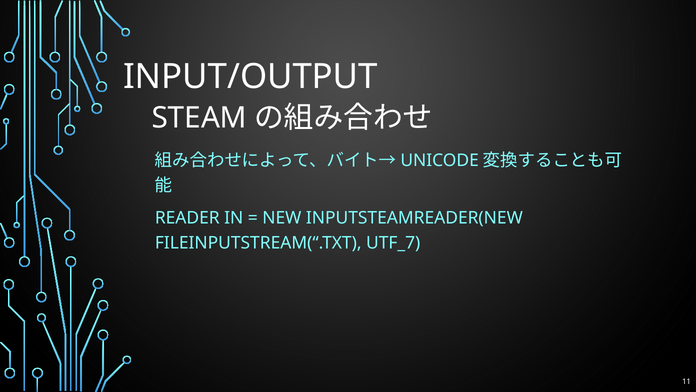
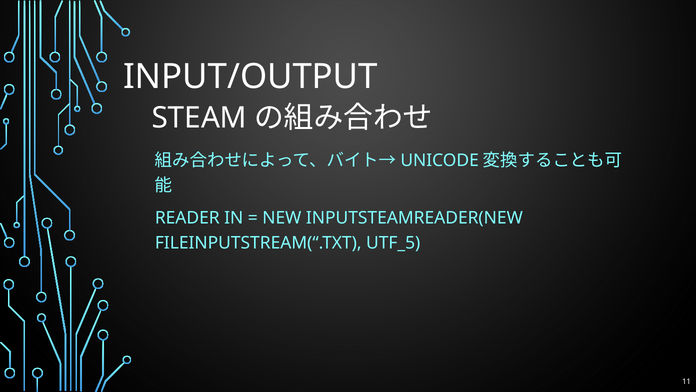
UTF_7: UTF_7 -> UTF_5 (393, 243)
